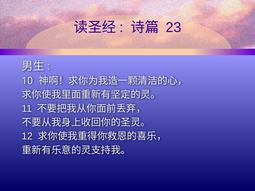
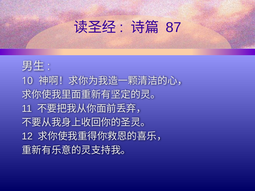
23: 23 -> 87 (173, 28)
